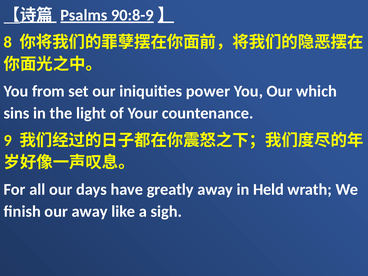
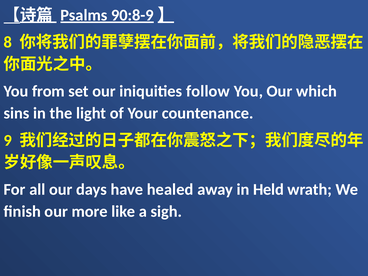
power: power -> follow (208, 91)
greatly: greatly -> healed (170, 189)
our away: away -> more (90, 211)
